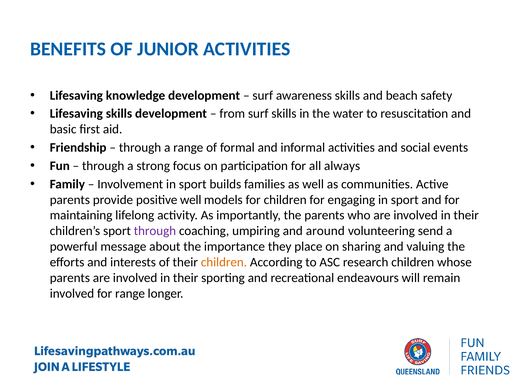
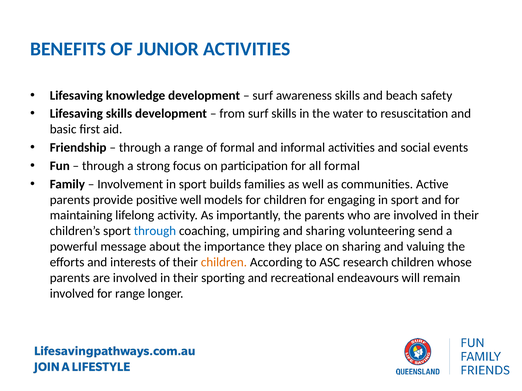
all always: always -> formal (342, 166)
through colour: purple -> blue (155, 231)
and around: around -> sharing (325, 231)
